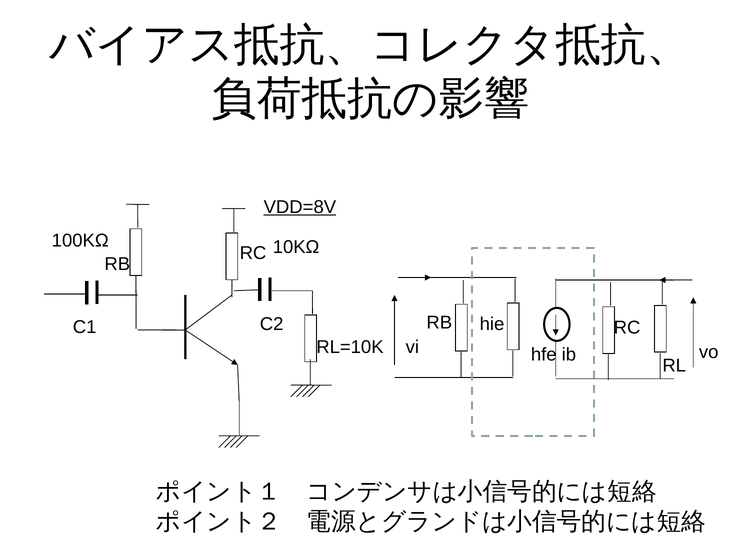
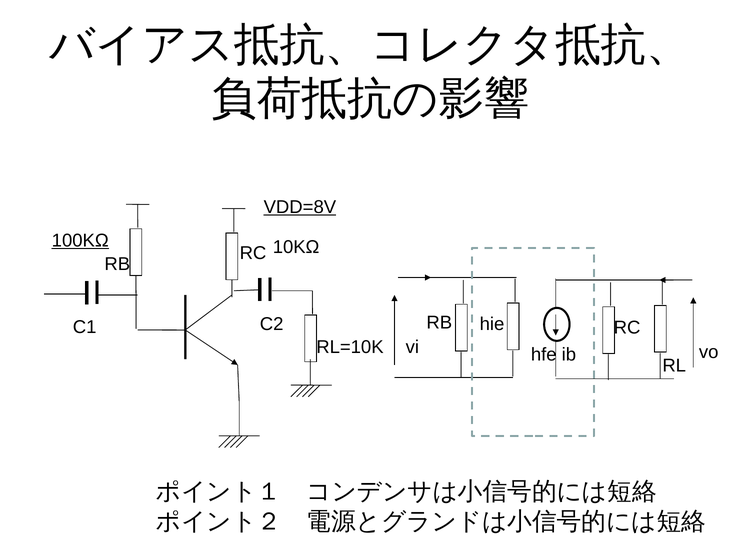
100KΩ underline: none -> present (80, 240)
